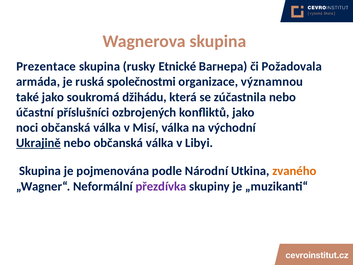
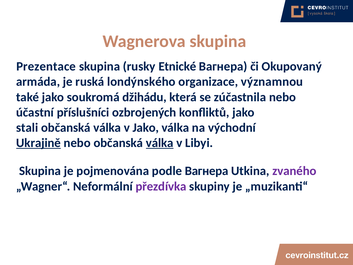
Požadovala: Požadovala -> Okupovaný (292, 66)
společnostmi: společnostmi -> londýnského (141, 82)
noci: noci -> stali (27, 128)
v Misí: Misí -> Jako (146, 128)
válka underline: none -> present (160, 143)
podle Národní: Národní -> Вагнера (207, 171)
zvaného colour: orange -> purple (294, 171)
